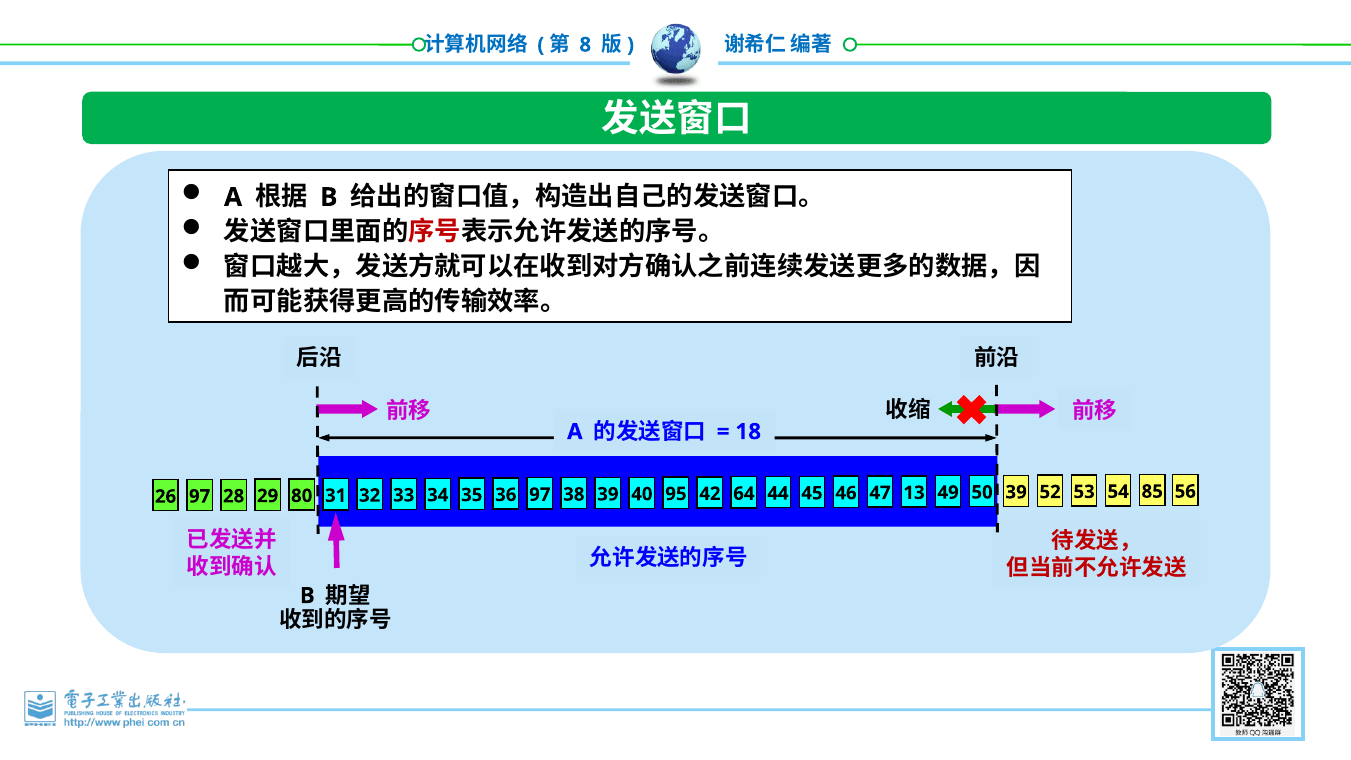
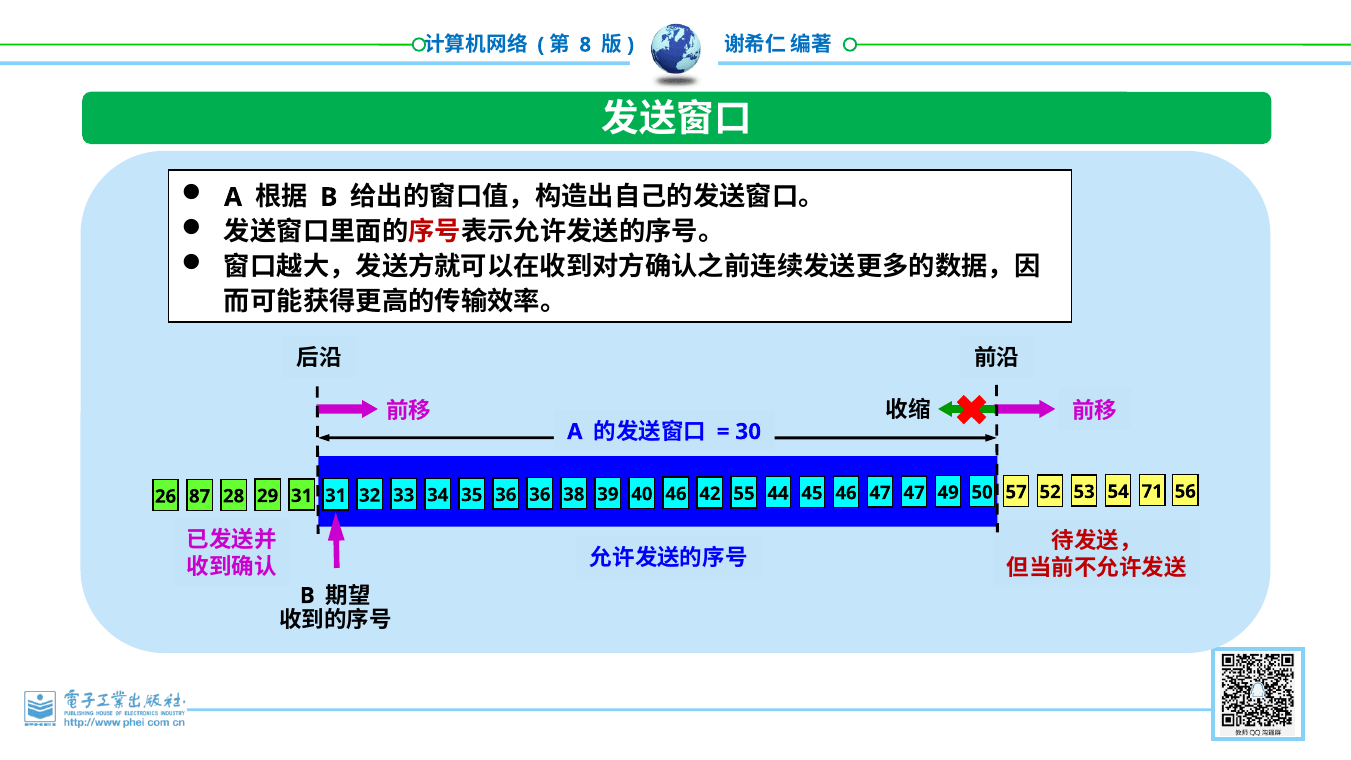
18: 18 -> 30 (748, 432)
26 97: 97 -> 87 (200, 496)
29 80: 80 -> 31 (302, 496)
36 97: 97 -> 36 (540, 495)
40 95: 95 -> 46 (676, 494)
64: 64 -> 55 (744, 494)
47 13: 13 -> 47 (914, 493)
50 39: 39 -> 57 (1016, 492)
85: 85 -> 71 (1152, 491)
